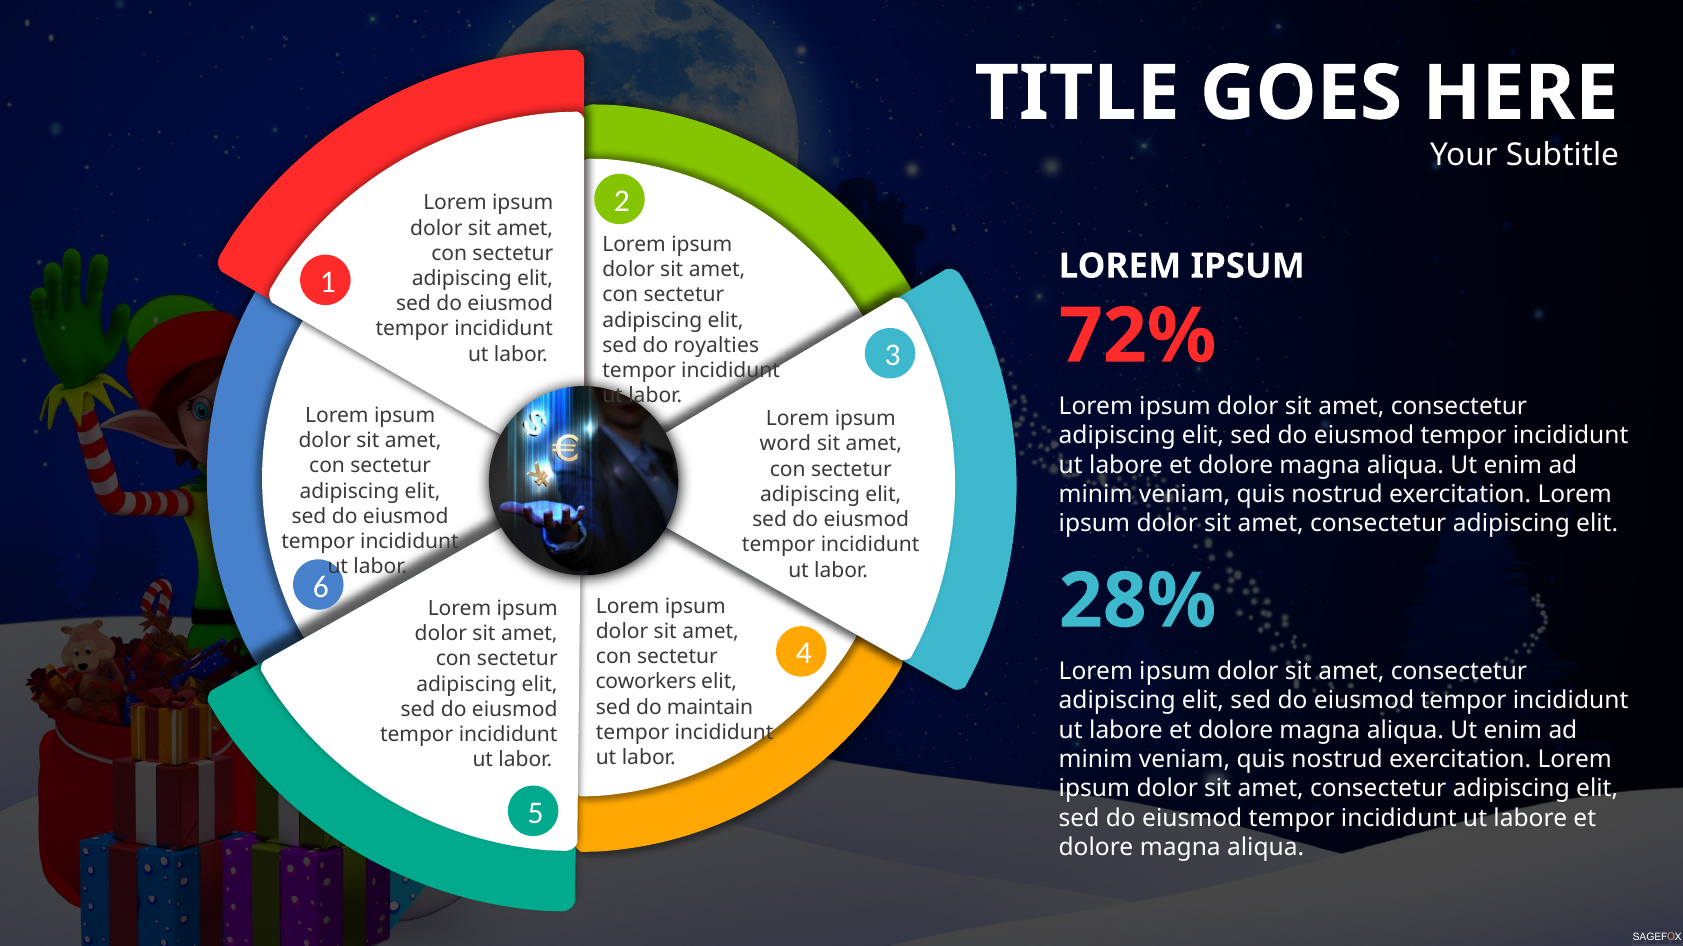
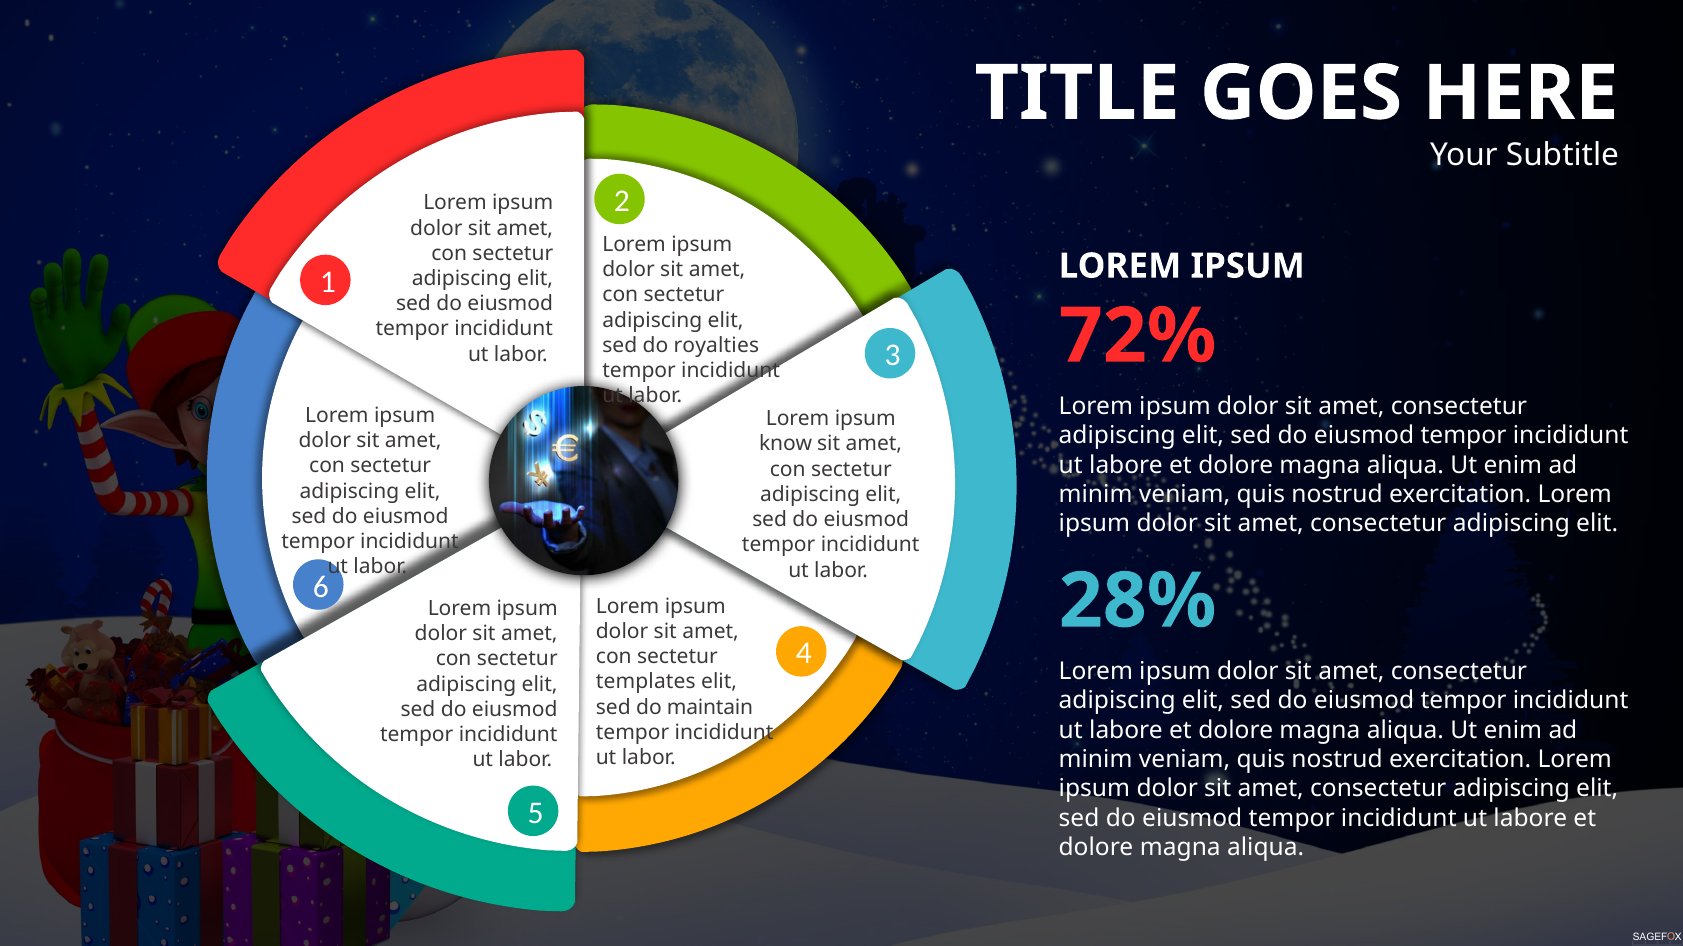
word: word -> know (786, 444)
coworkers: coworkers -> templates (646, 682)
